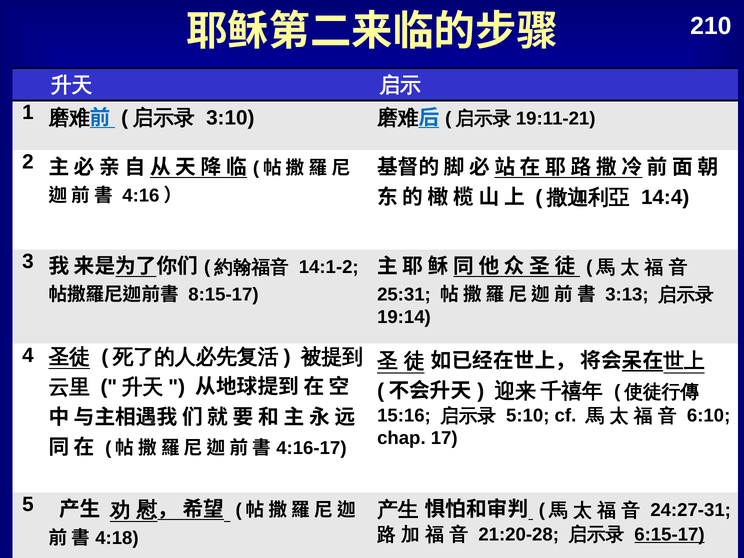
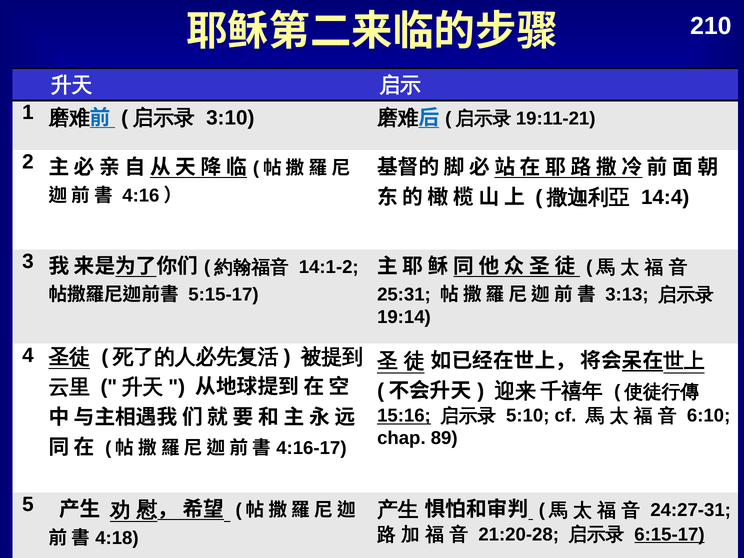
8:15-17: 8:15-17 -> 5:15-17 (223, 295)
15:16 underline: none -> present (404, 416)
17: 17 -> 89 (444, 438)
